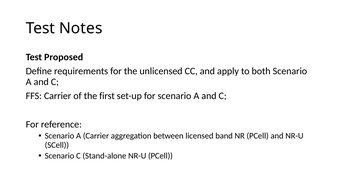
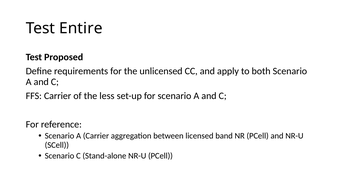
Notes: Notes -> Entire (81, 28)
first: first -> less (107, 96)
